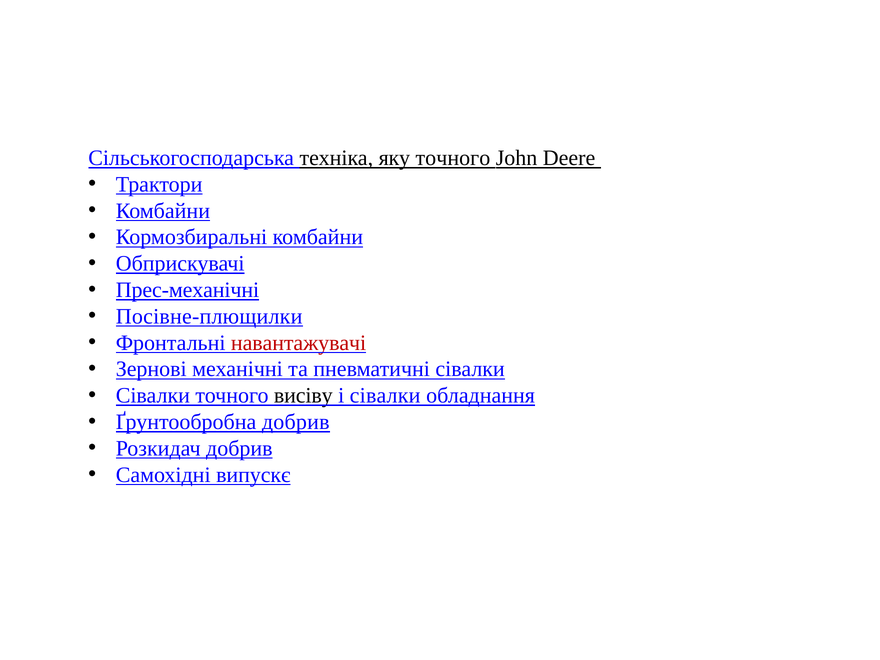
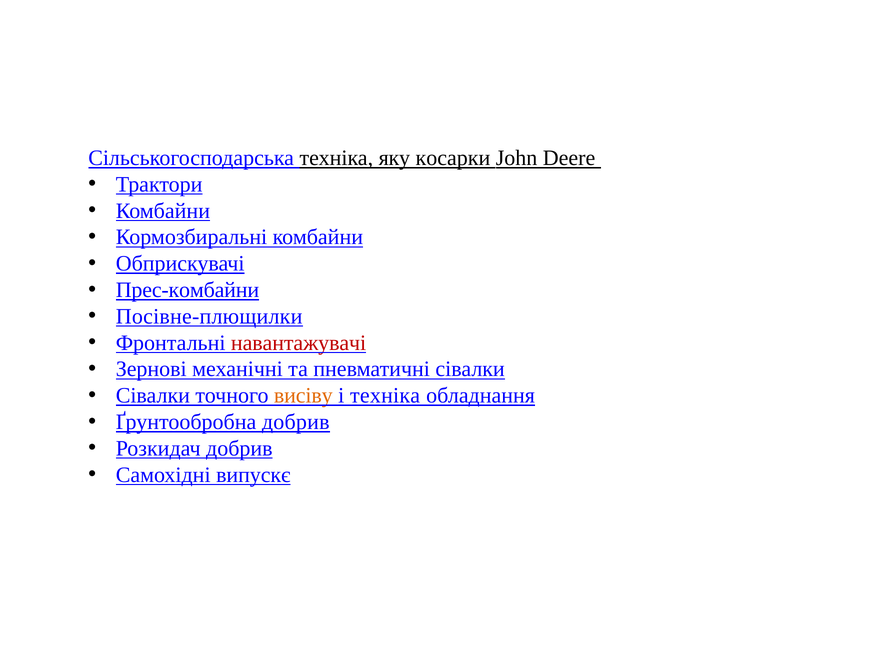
яку точного: точного -> косарки (453, 158)
Прес-механічні: Прес-механічні -> Прес-комбайни (187, 290)
висіву colour: black -> orange (303, 396)
і сівалки: сівалки -> техніка (385, 396)
